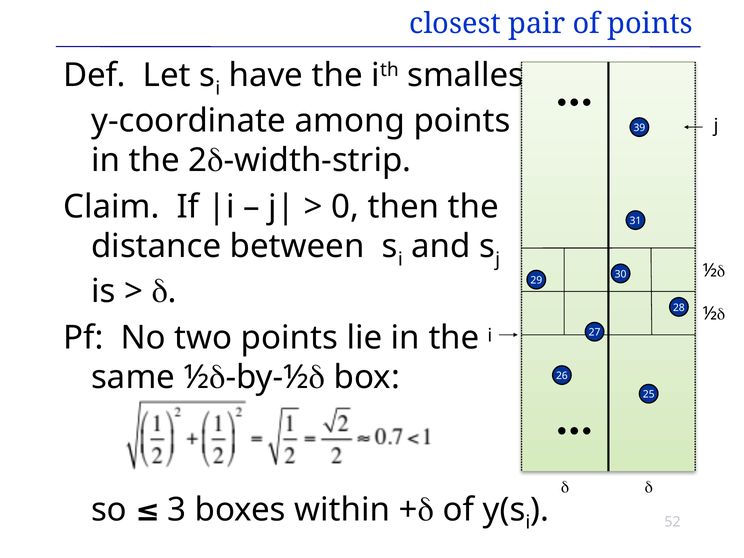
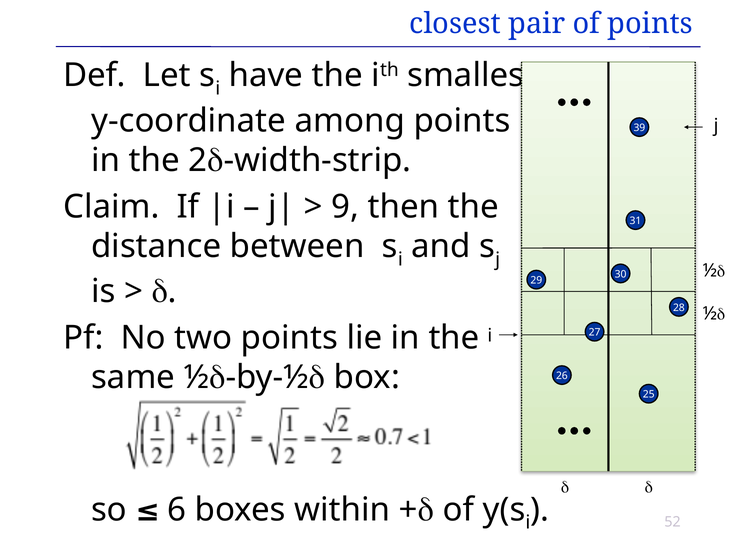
0: 0 -> 9 (345, 207)
3: 3 -> 6 (177, 510)
